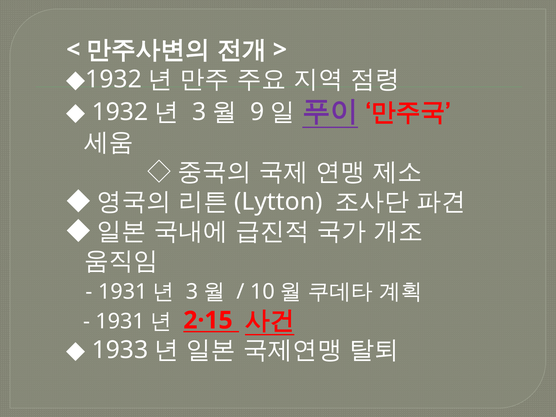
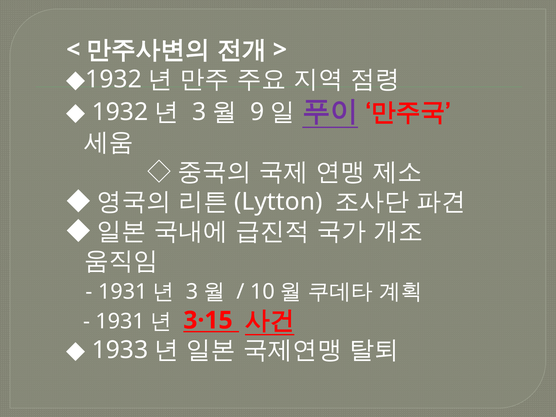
2·15: 2·15 -> 3·15 (208, 320)
